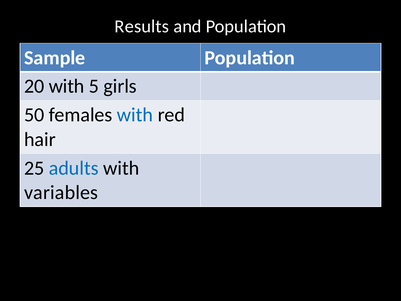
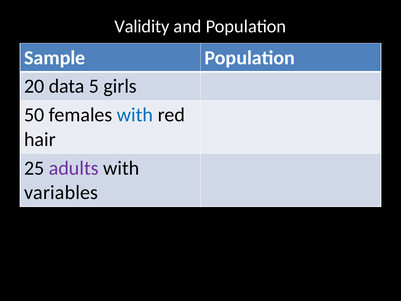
Results: Results -> Validity (142, 26)
20 with: with -> data (67, 86)
adults colour: blue -> purple (74, 168)
